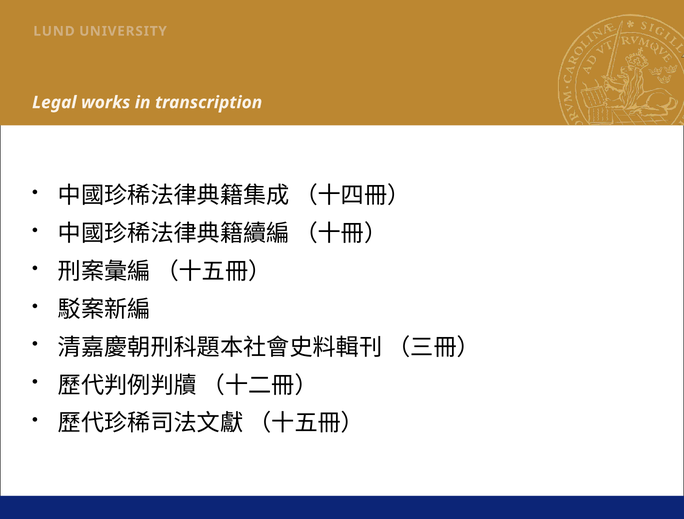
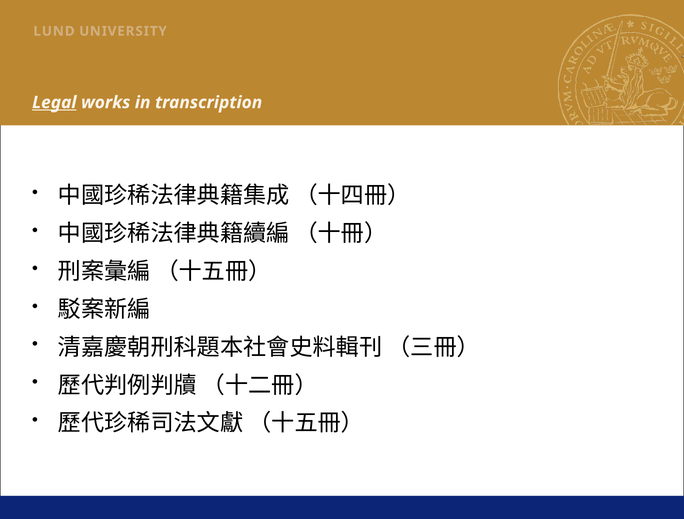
Legal underline: none -> present (54, 103)
